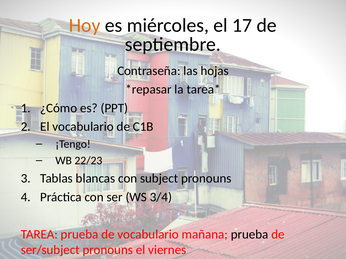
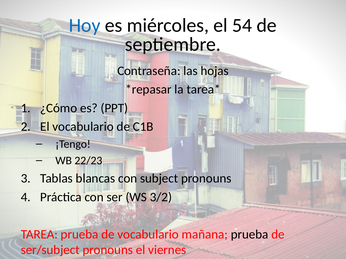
Hoy colour: orange -> blue (85, 26)
17: 17 -> 54 (242, 26)
3/4: 3/4 -> 3/2 (161, 197)
